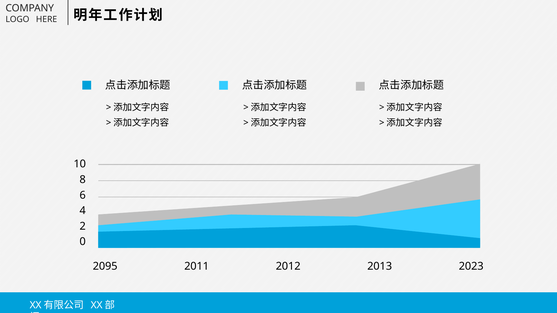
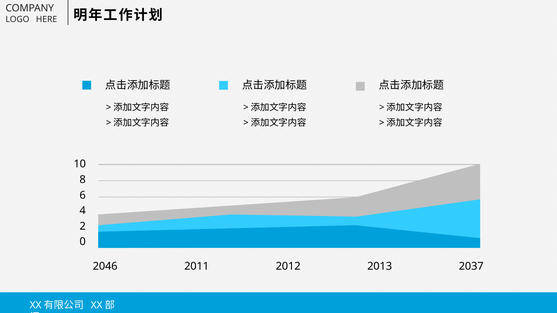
2095: 2095 -> 2046 (105, 266)
2023: 2023 -> 2037 (471, 266)
